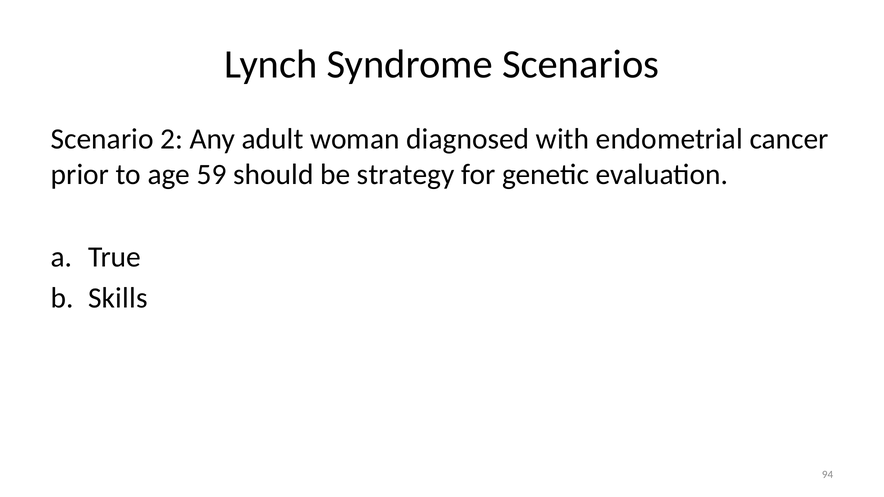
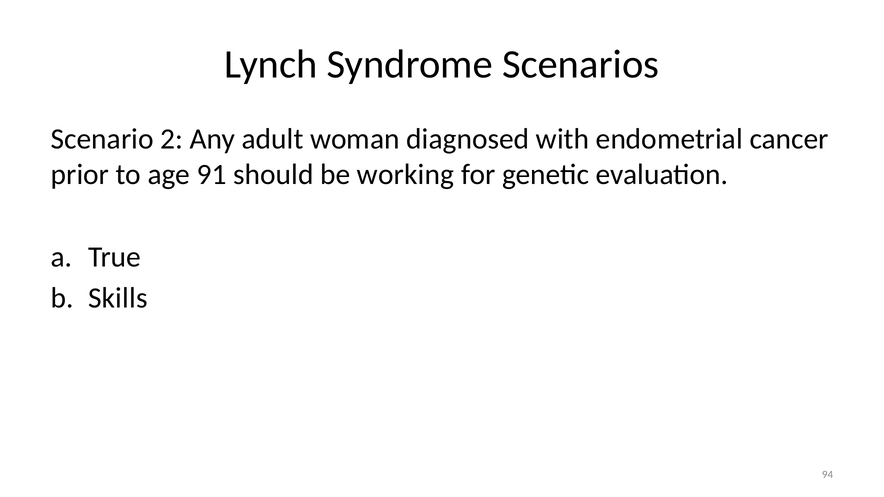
59: 59 -> 91 (212, 174)
strategy: strategy -> working (406, 174)
